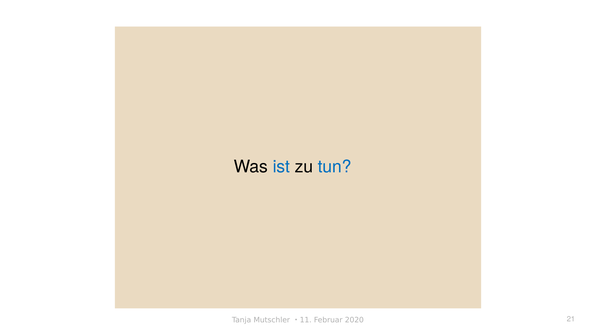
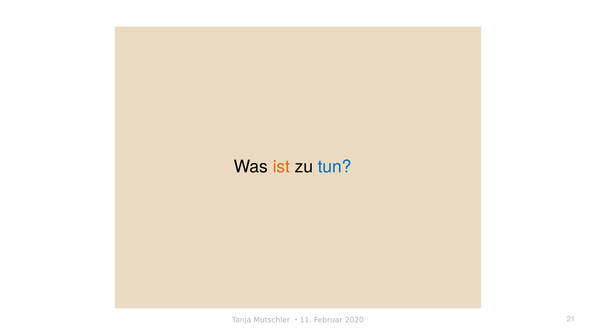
ist colour: blue -> orange (281, 167)
